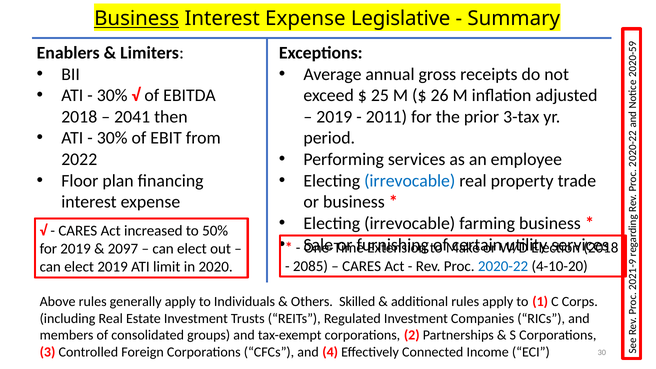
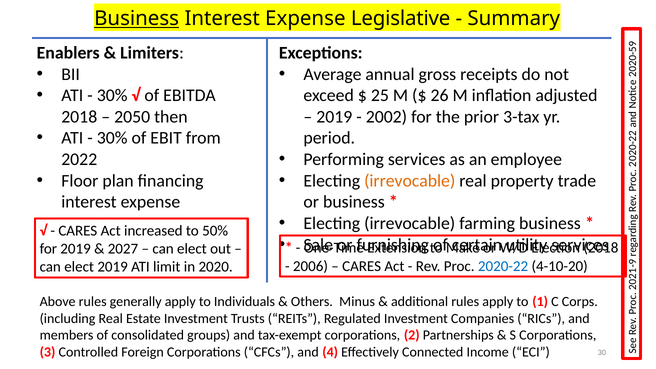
2041: 2041 -> 2050 (132, 117)
2011: 2011 -> 2002 (386, 117)
irrevocable colour: blue -> orange (410, 181)
2097: 2097 -> 2027 (123, 249)
2085: 2085 -> 2006 (310, 266)
Skilled: Skilled -> Minus (357, 302)
